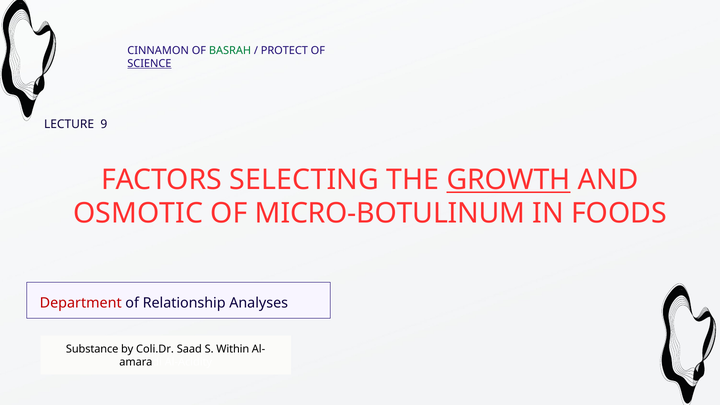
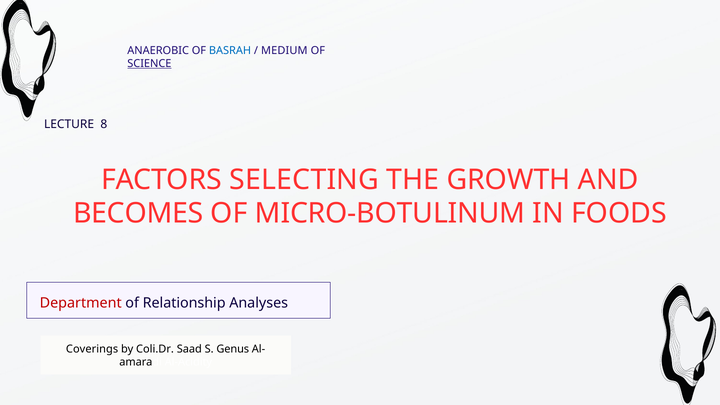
CINNAMON: CINNAMON -> ANAEROBIC (158, 50)
BASRAH colour: green -> blue (230, 50)
PROTECT: PROTECT -> MEDIUM (284, 50)
9: 9 -> 8 (104, 124)
GROWTH underline: present -> none (509, 180)
OSMOTIC: OSMOTIC -> BECOMES (138, 213)
Substance: Substance -> Coverings (92, 349)
Within: Within -> Genus (233, 349)
